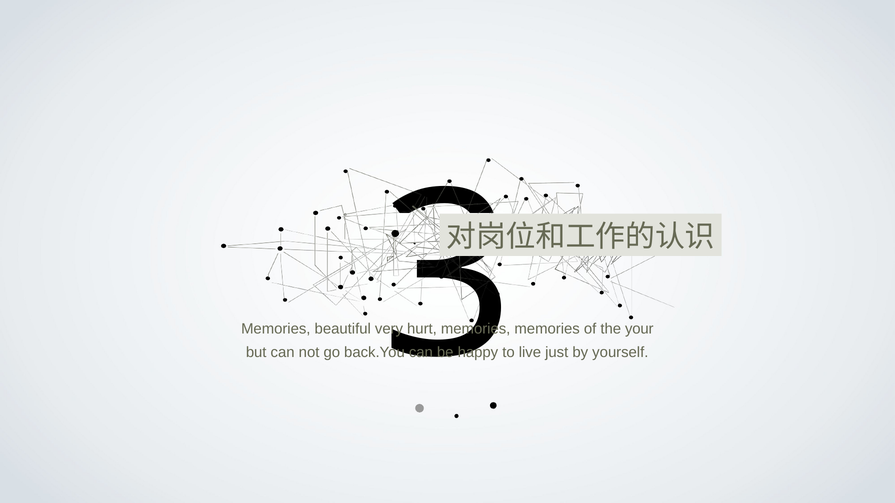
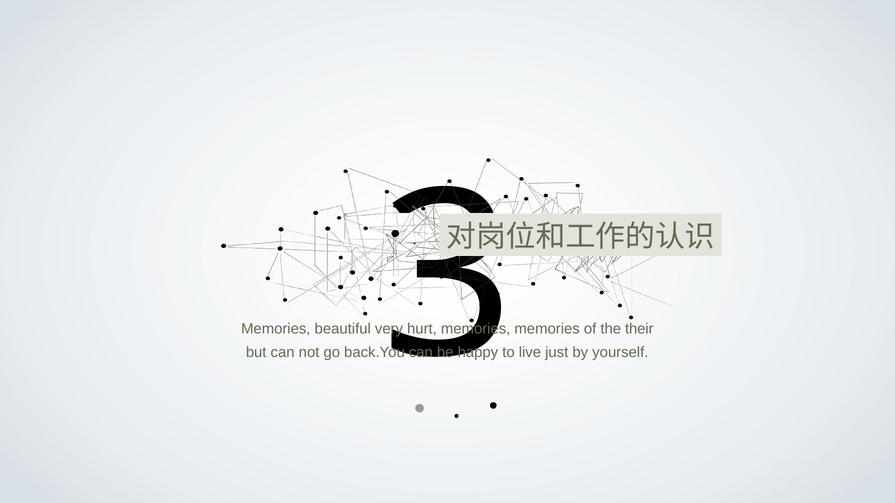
your: your -> their (639, 329)
